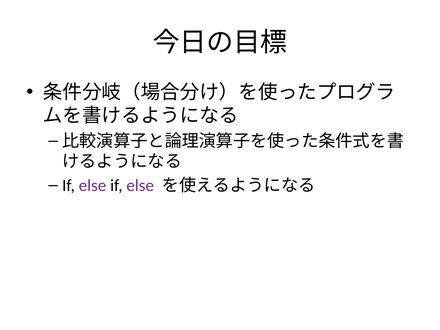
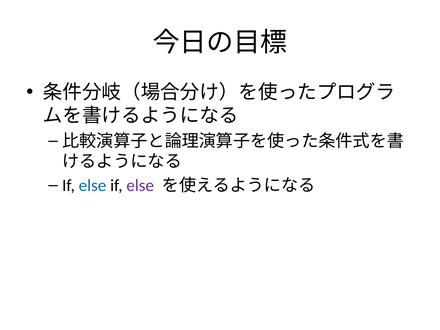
else colour: purple -> blue (93, 185)
